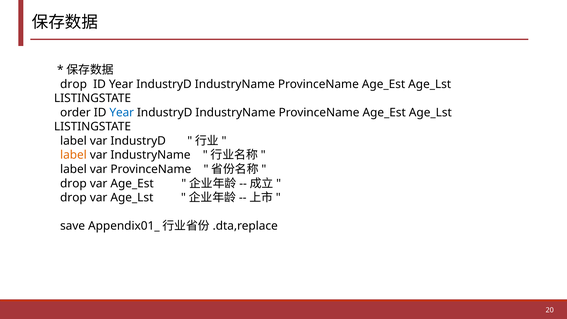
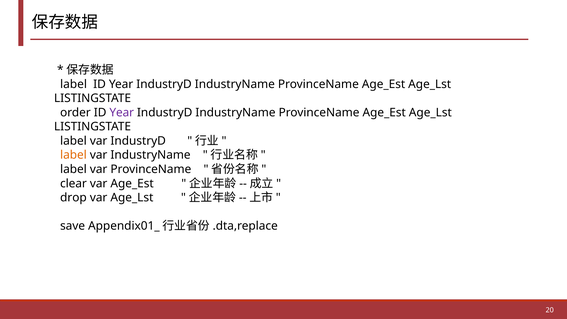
drop: drop -> label (74, 84)
Year colour: blue -> purple (122, 113)
drop: drop -> clear (73, 183)
